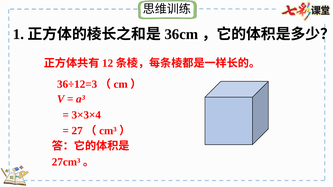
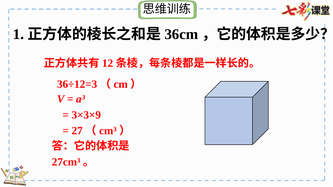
3×3×4: 3×3×4 -> 3×3×9 (86, 115)
